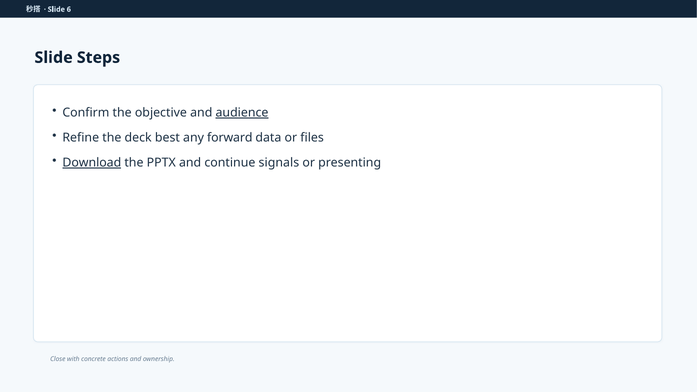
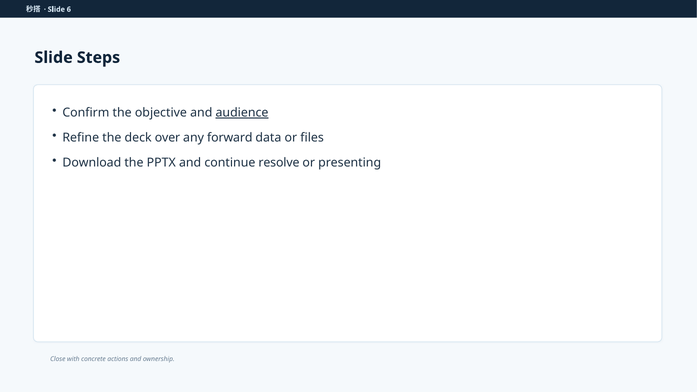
best: best -> over (167, 138)
Download underline: present -> none (92, 163)
signals: signals -> resolve (279, 163)
